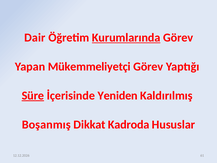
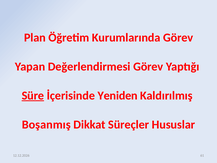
Dair: Dair -> Plan (35, 38)
Kurumlarında underline: present -> none (126, 38)
Mükemmeliyetçi: Mükemmeliyetçi -> Değerlendirmesi (89, 66)
Kadroda: Kadroda -> Süreçler (129, 124)
